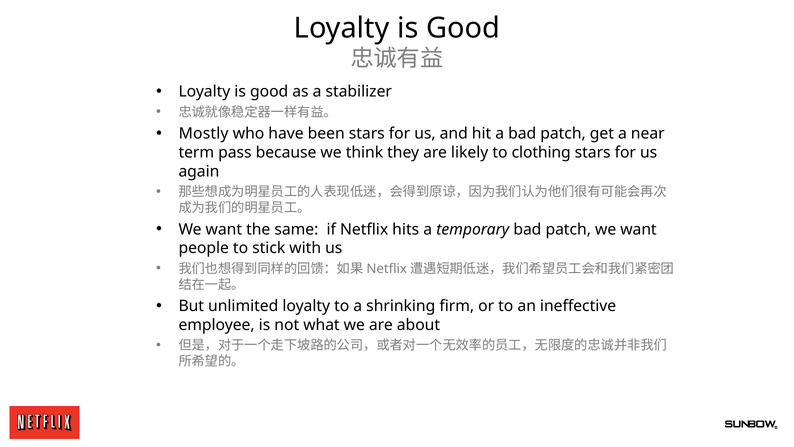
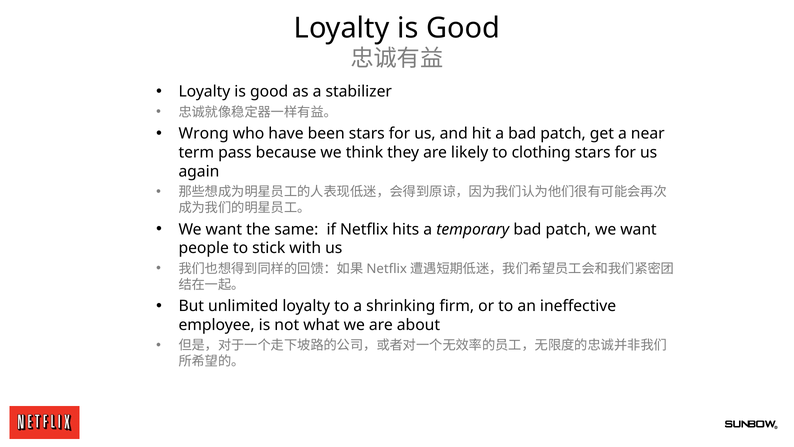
Mostly: Mostly -> Wrong (204, 134)
